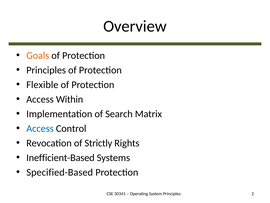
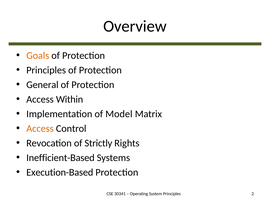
Flexible: Flexible -> General (42, 85)
Search: Search -> Model (119, 114)
Access colour: blue -> orange (40, 128)
Specified-Based: Specified-Based -> Execution-Based (60, 172)
